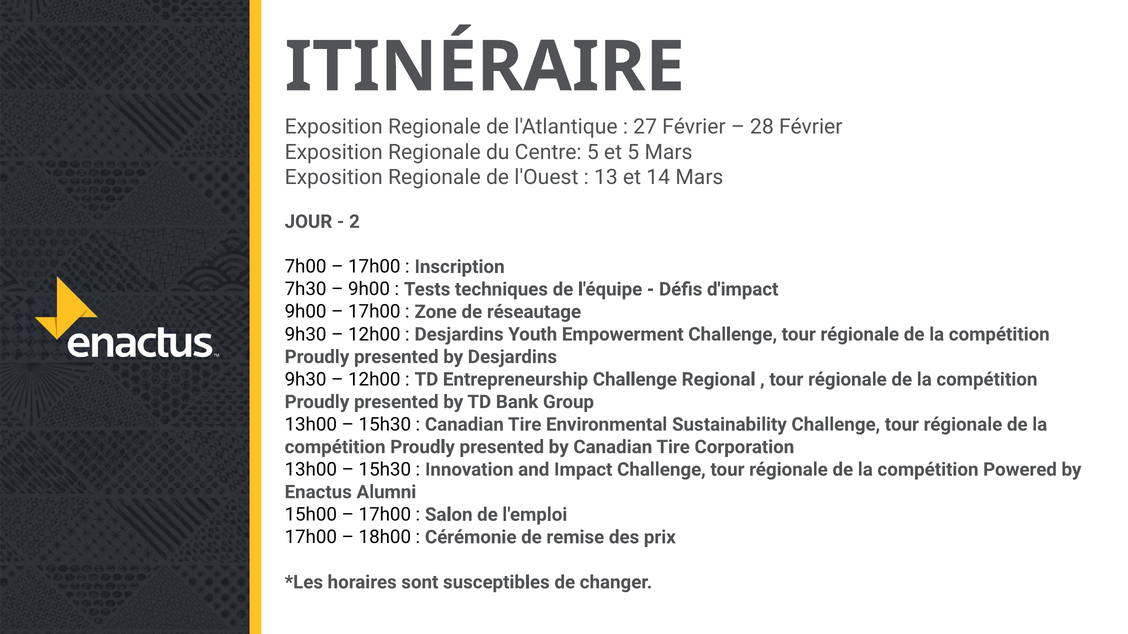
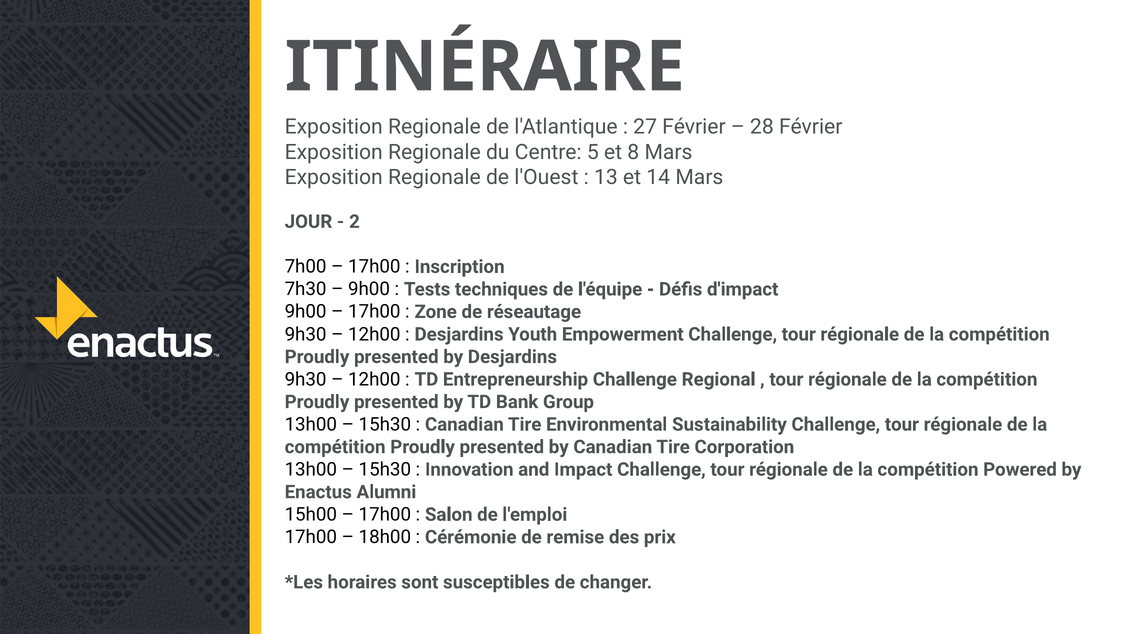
et 5: 5 -> 8 (633, 152)
